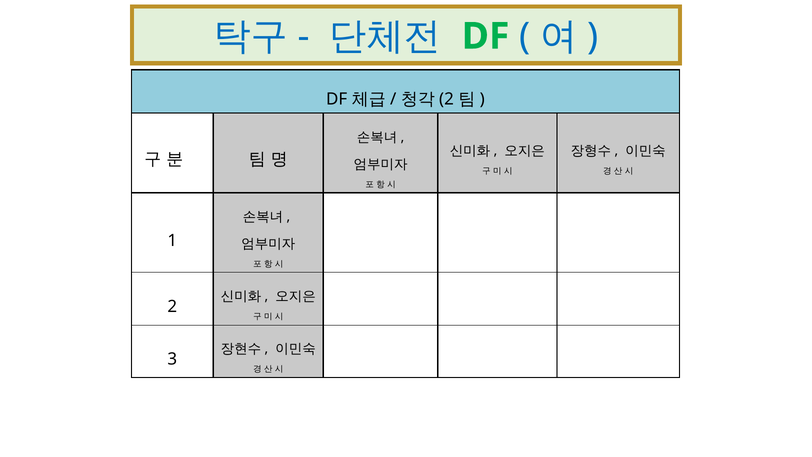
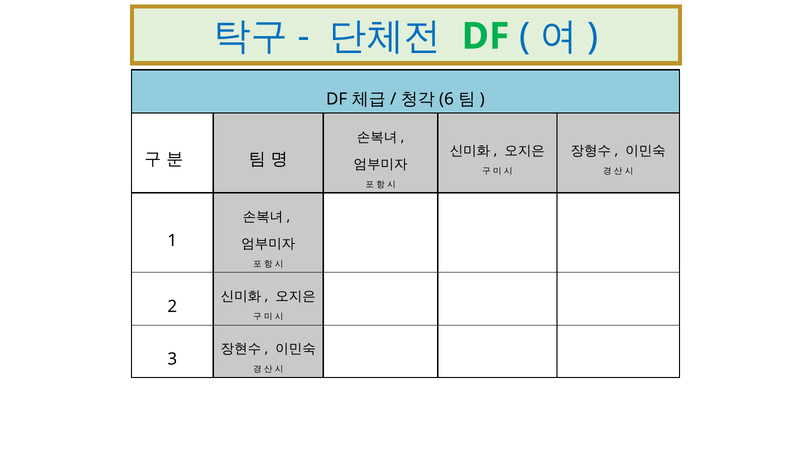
2: 2 -> 6 (447, 99)
